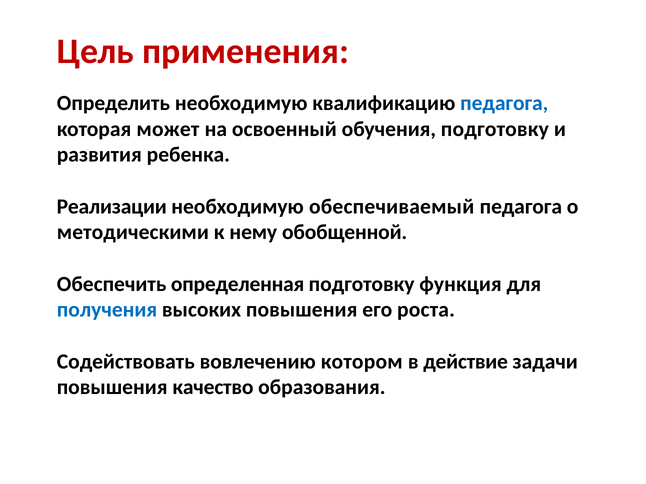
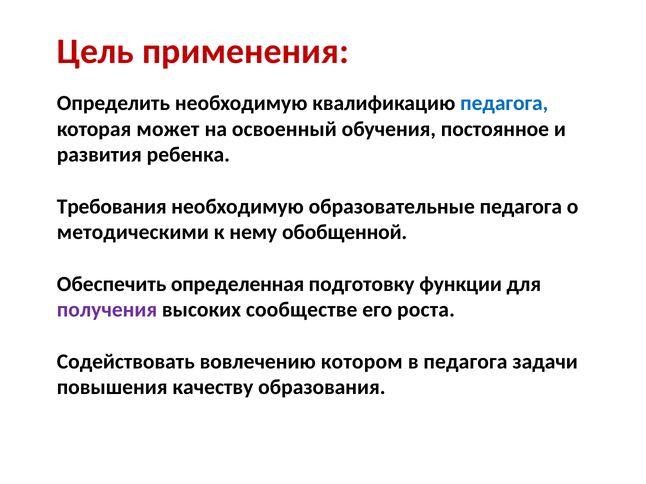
обучения подготовку: подготовку -> постоянное (495, 129)
Реализации: Реализации -> Требования (112, 207)
обеспечиваемый: обеспечиваемый -> образовательные (392, 207)
функция: функция -> функции (461, 284)
получения colour: blue -> purple (107, 310)
высоких повышения: повышения -> сообществе (302, 310)
в действие: действие -> педагога (465, 362)
качество: качество -> качеству (213, 388)
